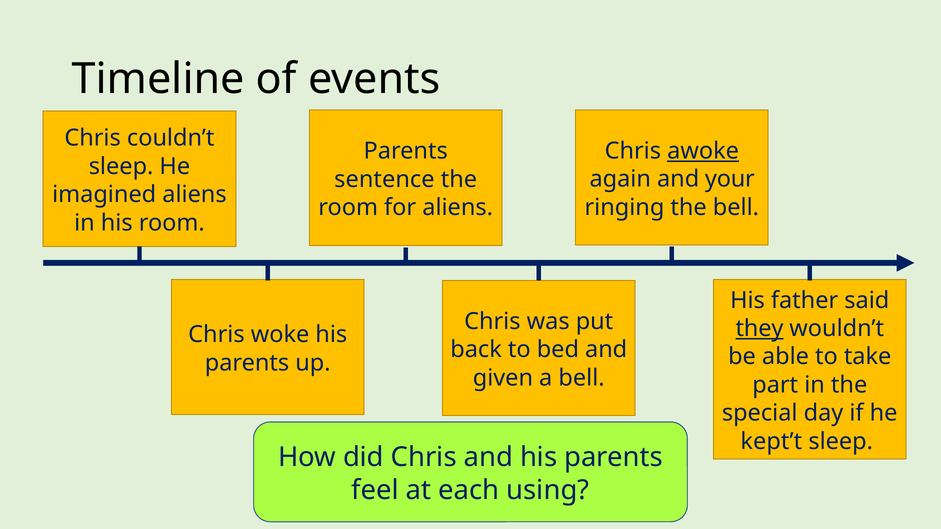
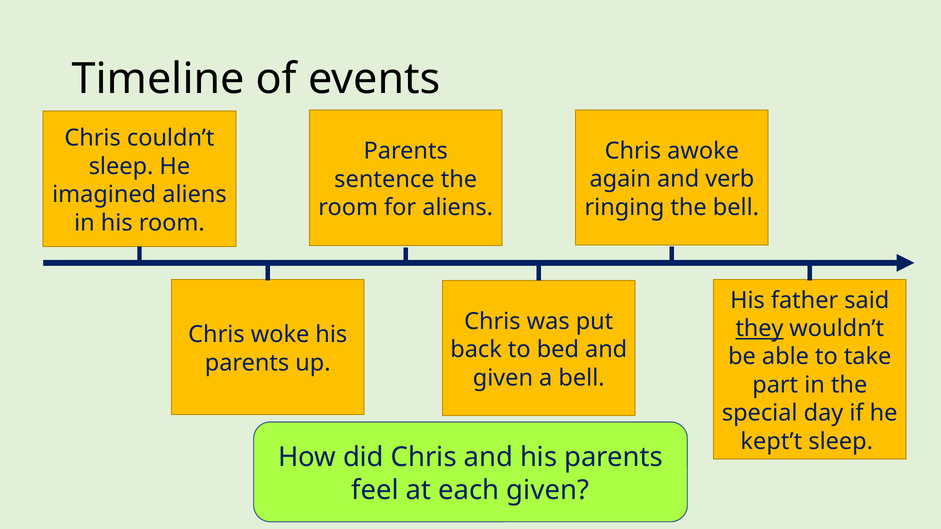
awoke underline: present -> none (703, 151)
your: your -> verb (730, 179)
each using: using -> given (548, 490)
